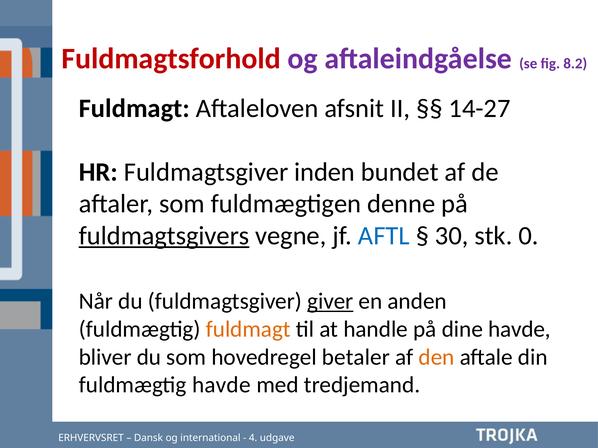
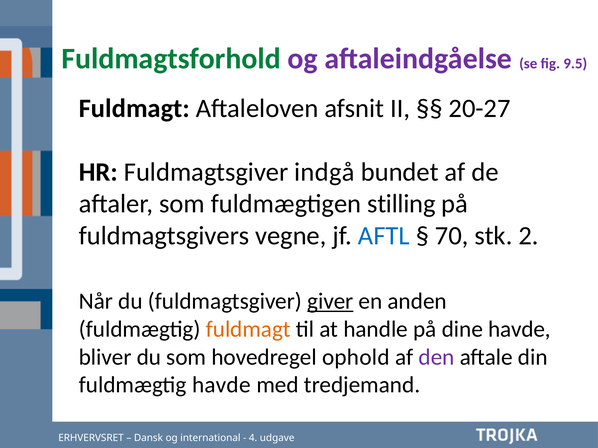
Fuldmagtsforhold colour: red -> green (171, 59)
8.2: 8.2 -> 9.5 (575, 64)
14-27: 14-27 -> 20-27 (480, 108)
inden: inden -> indgå (324, 172)
denne: denne -> stilling (401, 204)
fuldmagtsgivers underline: present -> none (164, 236)
30: 30 -> 70 (452, 236)
0: 0 -> 2 (528, 236)
betaler: betaler -> ophold (356, 357)
den colour: orange -> purple (437, 357)
